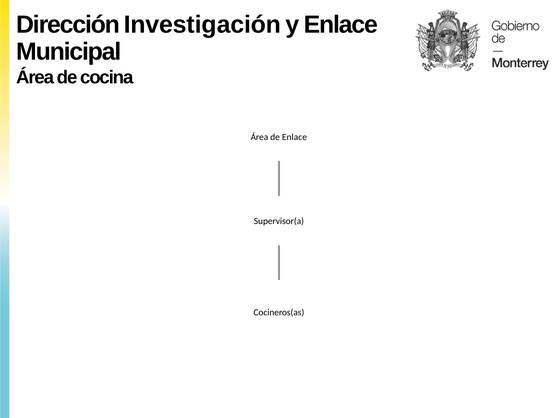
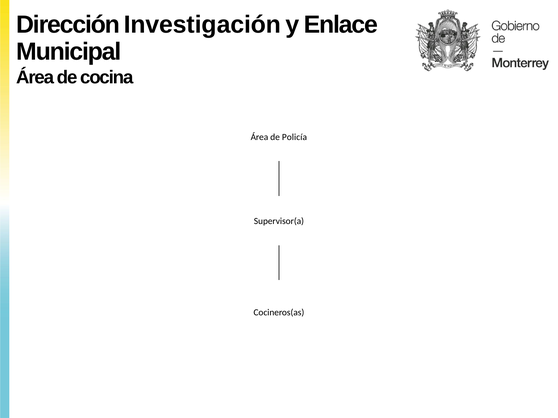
de Enlace: Enlace -> Policía (294, 137)
